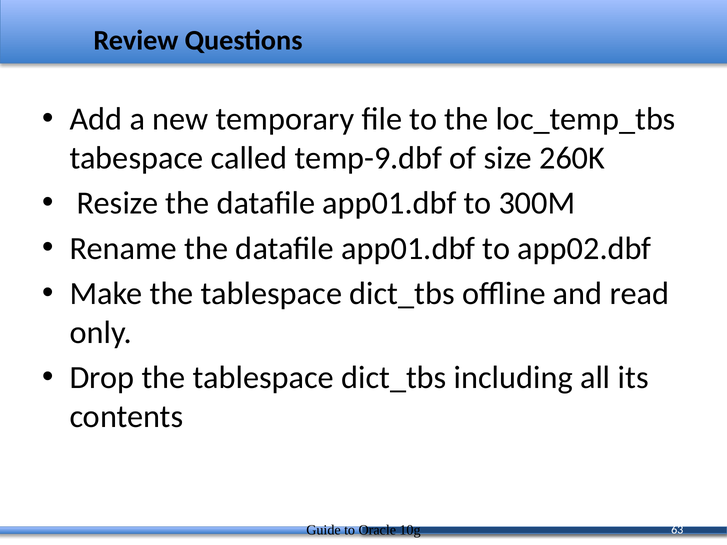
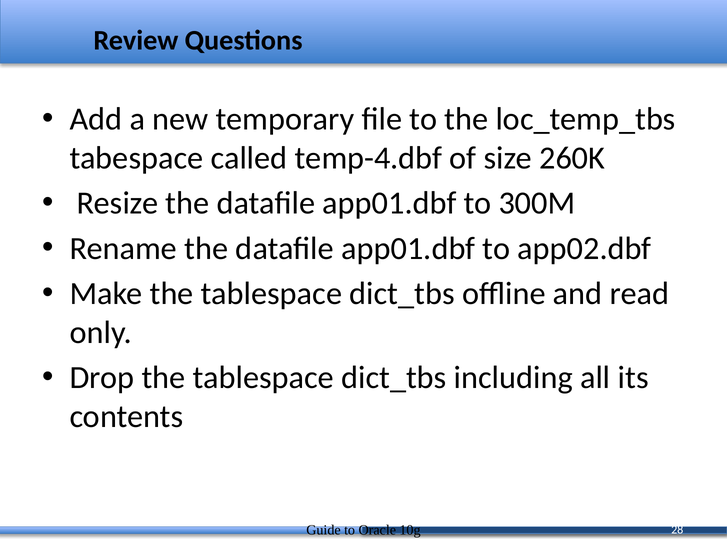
temp-9.dbf: temp-9.dbf -> temp-4.dbf (368, 158)
63: 63 -> 28 (677, 530)
